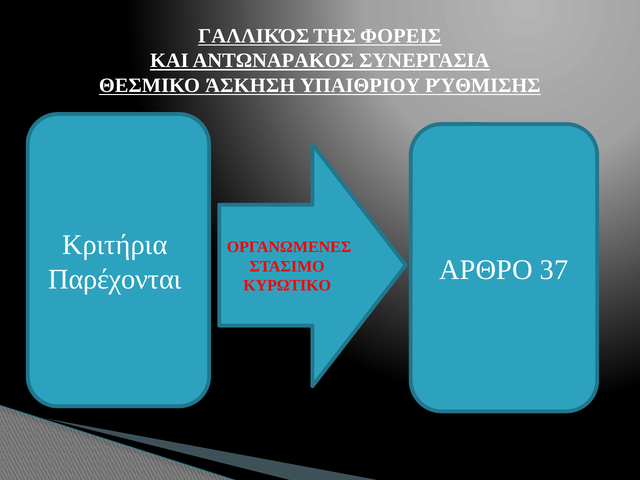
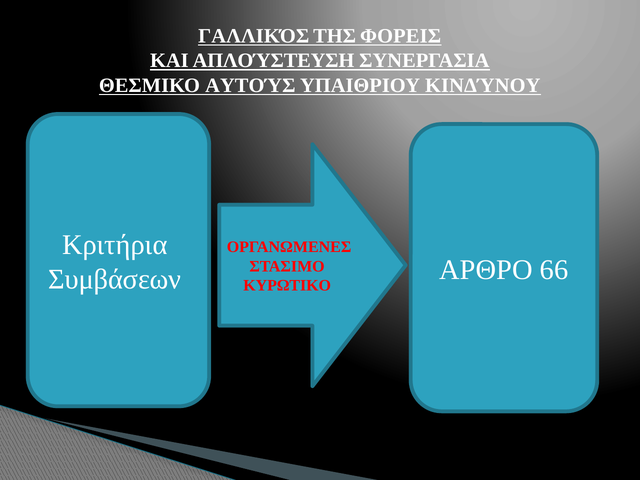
ΑΝΤΩΝΑΡΑΚΟΣ: ΑΝΤΩΝΑΡΑΚΟΣ -> ΑΠΛΟΎΣΤΕΥΣΗ (273, 61)
ΆΣΚΗΣΗ: ΆΣΚΗΣΗ -> ΑΥΤΟΎΣ (250, 85)
ΡΎΘΜΙΣΗΣ: ΡΎΘΜΙΣΗΣ -> ΚΙΝΔΎΝΟΥ (483, 85)
37: 37 -> 66 (554, 270)
Παρέχονται: Παρέχονται -> Συμβάσεων (115, 279)
